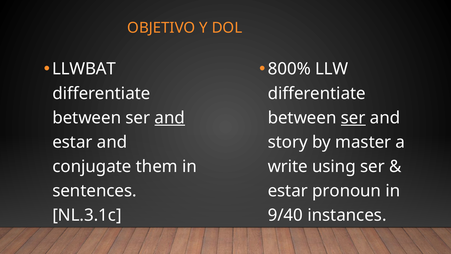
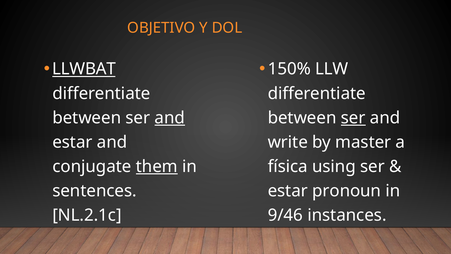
LLWBAT underline: none -> present (84, 69)
800%: 800% -> 150% (289, 69)
story: story -> write (288, 142)
them underline: none -> present (157, 166)
write: write -> física (288, 166)
NL.3.1c: NL.3.1c -> NL.2.1c (87, 215)
9/40: 9/40 -> 9/46 (285, 215)
